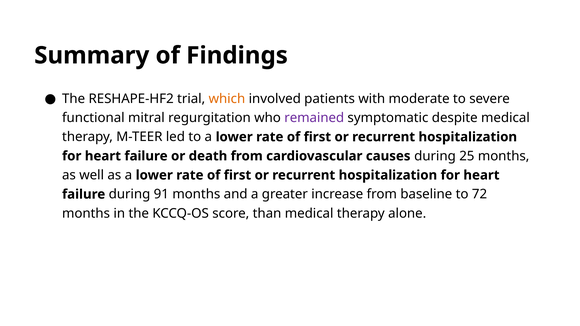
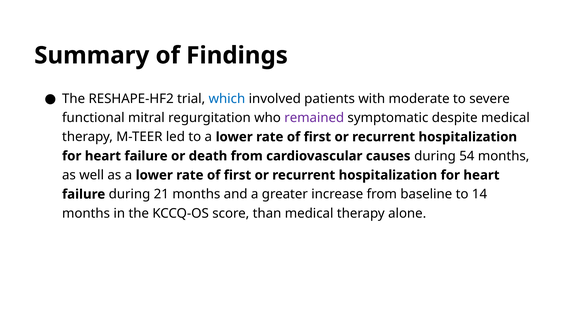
which colour: orange -> blue (227, 99)
25: 25 -> 54 (467, 156)
91: 91 -> 21 (161, 194)
72: 72 -> 14 (480, 194)
